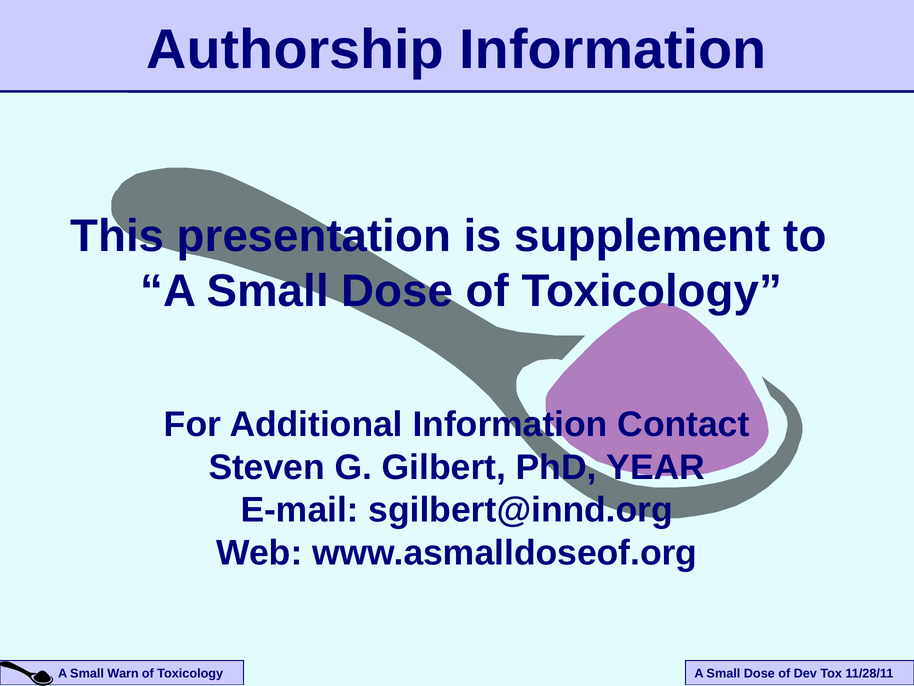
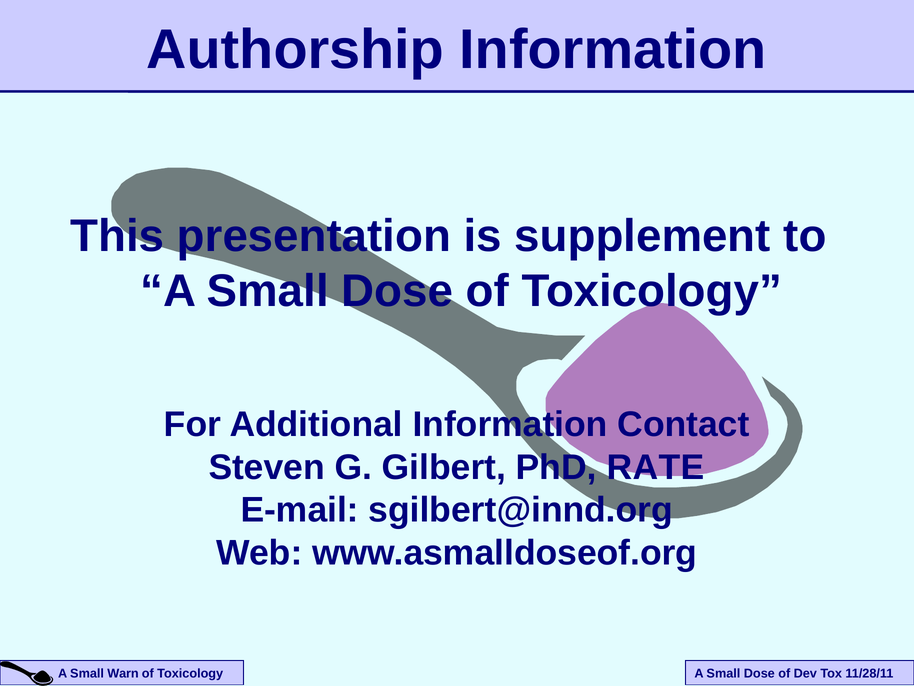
YEAR: YEAR -> RATE (655, 467)
